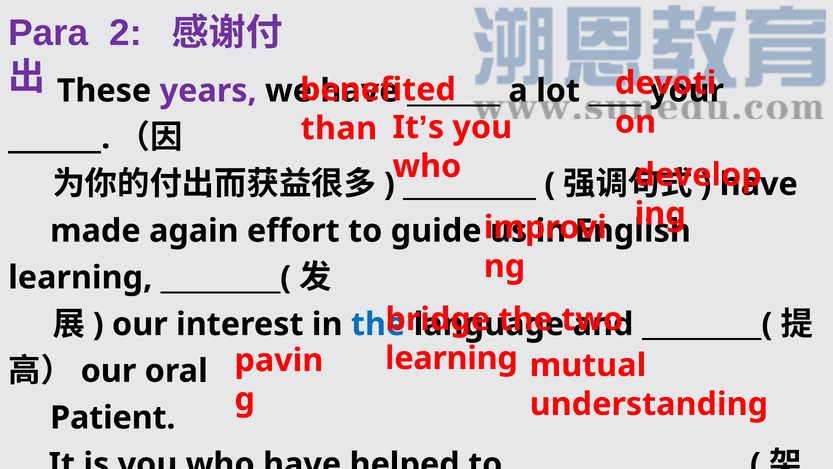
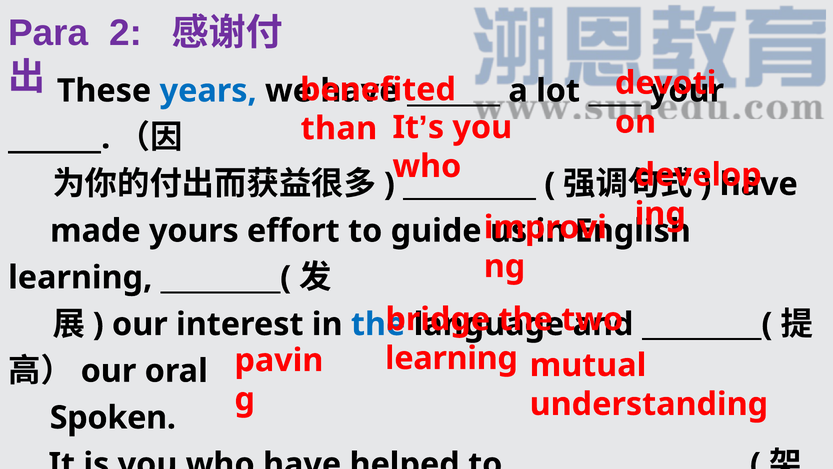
years colour: purple -> blue (208, 91)
again: again -> yours (194, 231)
Patient: Patient -> Spoken (113, 417)
